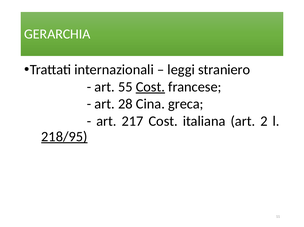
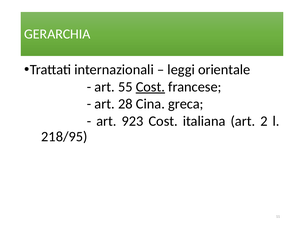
straniero: straniero -> orientale (224, 70)
217: 217 -> 923 (133, 121)
218/95 underline: present -> none (64, 137)
